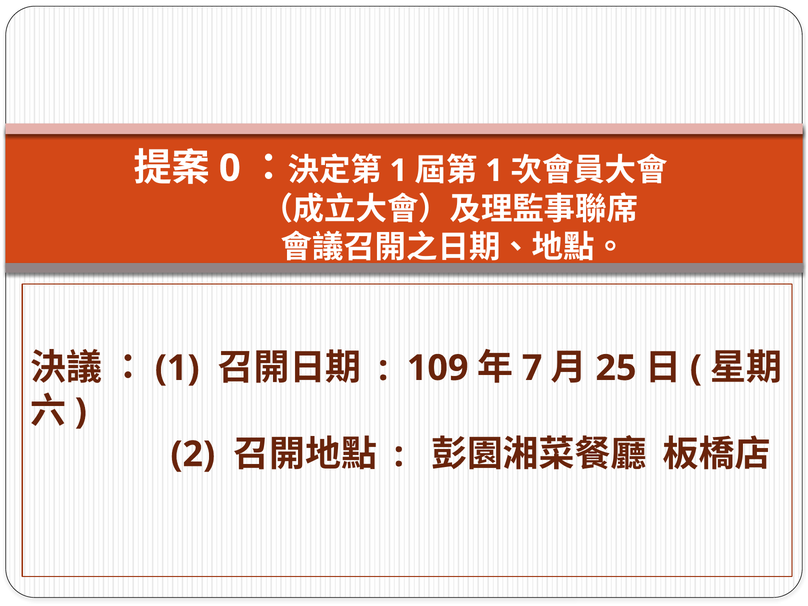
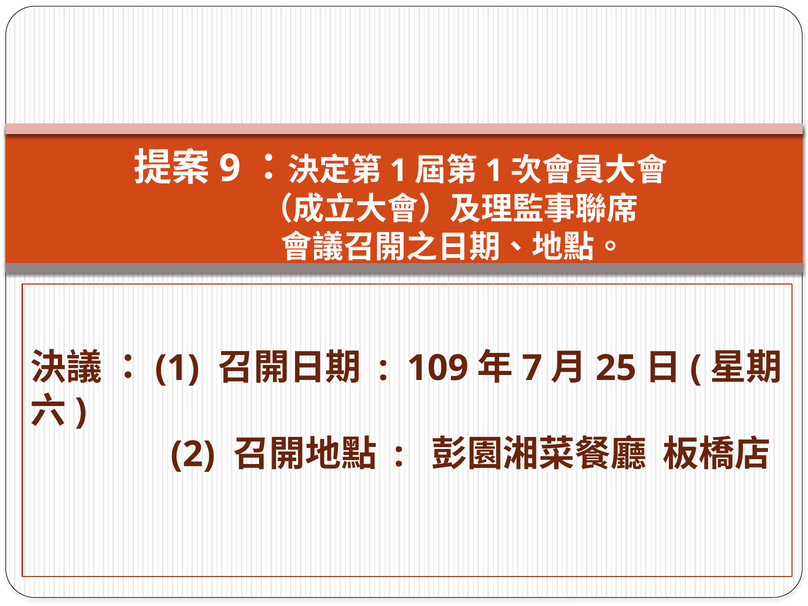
0: 0 -> 9 (230, 168)
